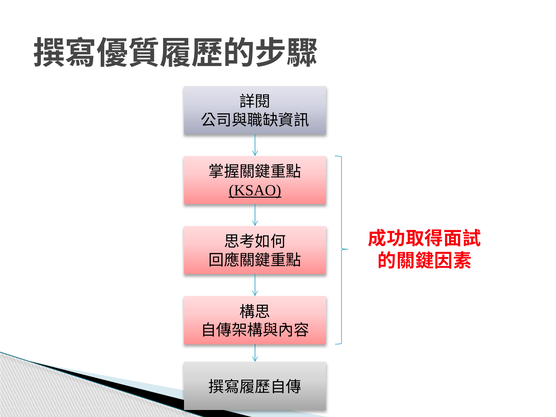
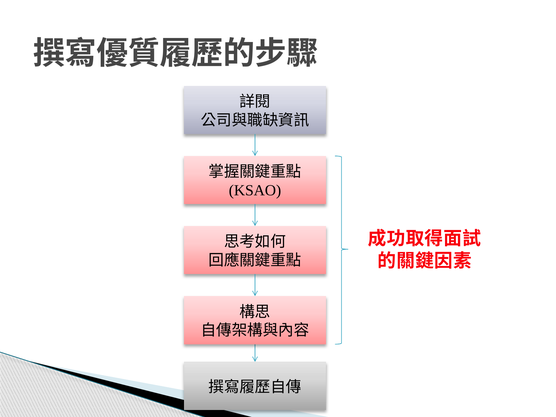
KSAO underline: present -> none (255, 190)
